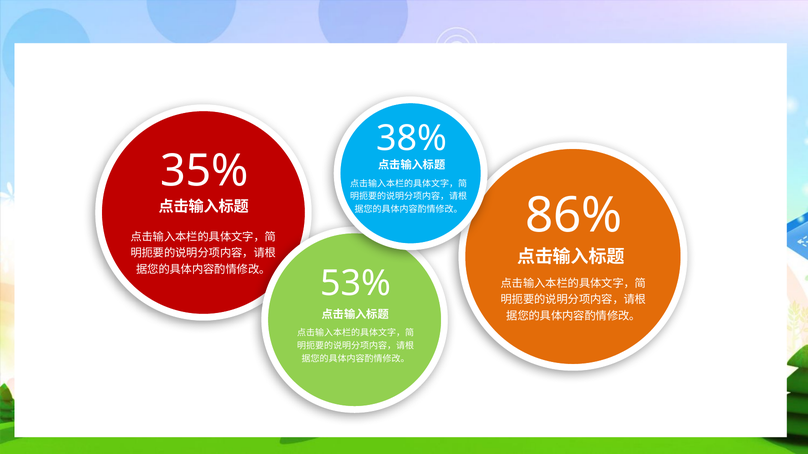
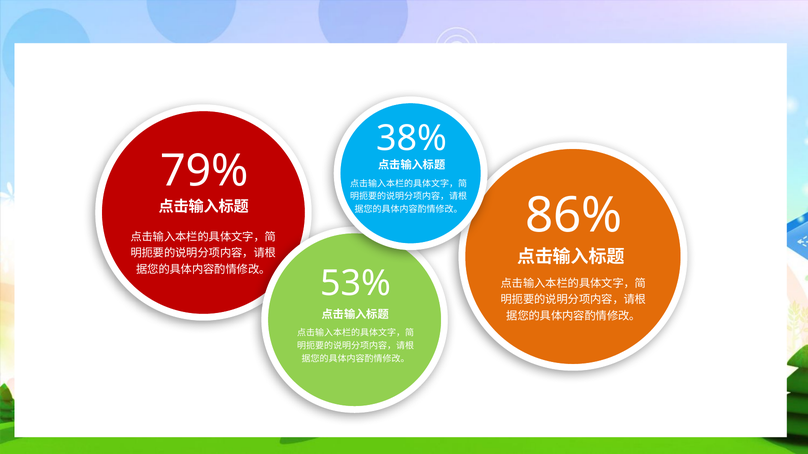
35%: 35% -> 79% (204, 171)
